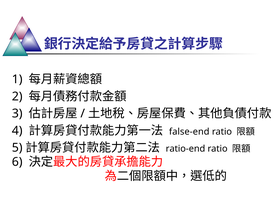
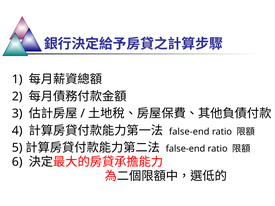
ratio-end: ratio-end -> false-end (185, 149)
